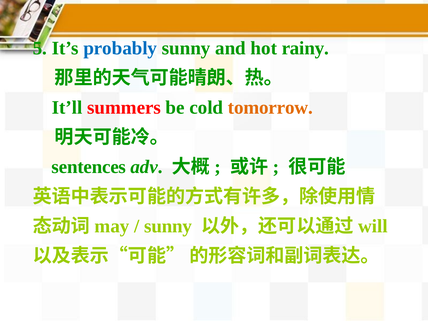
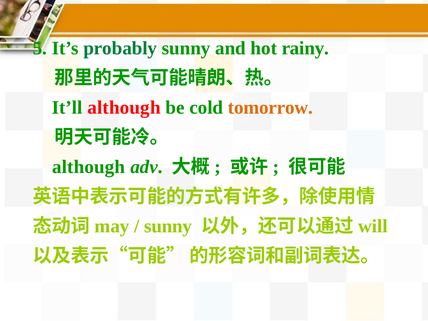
probably colour: blue -> green (120, 48)
It’ll summers: summers -> although (124, 108)
sentences: sentences -> although (89, 167)
